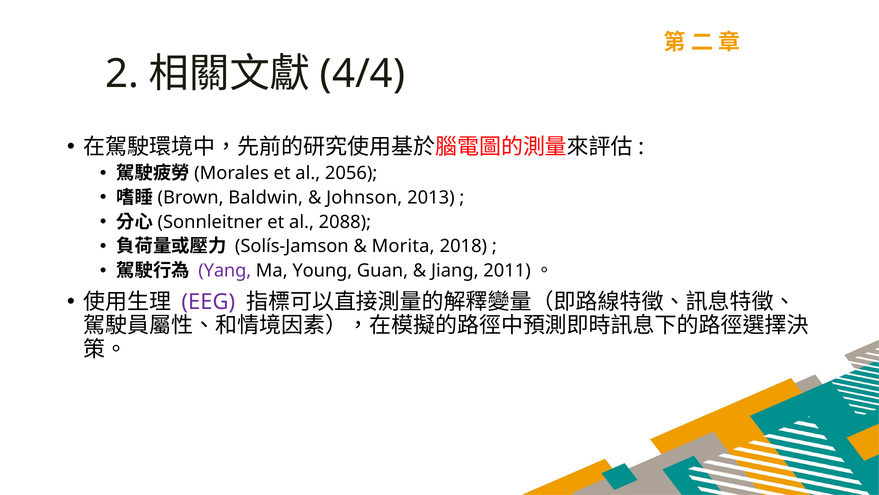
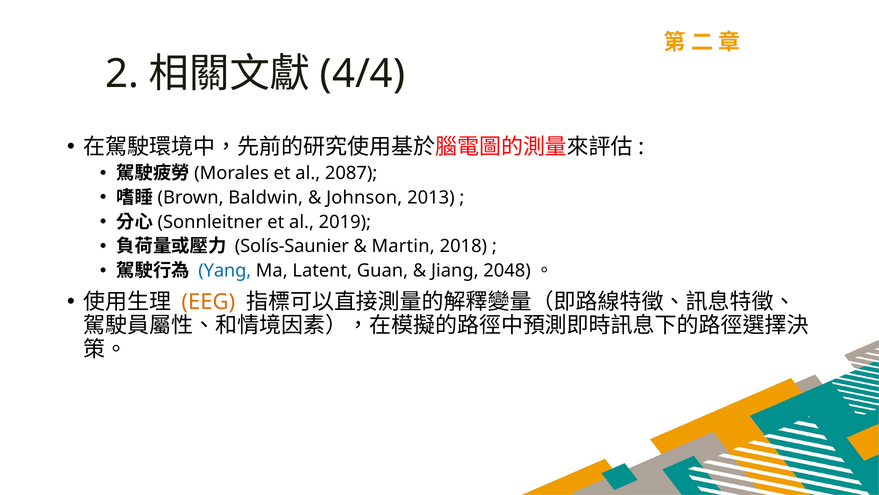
2056: 2056 -> 2087 (351, 173)
2088: 2088 -> 2019 (345, 222)
Solís-Jamson: Solís-Jamson -> Solís-Saunier (292, 246)
Morita: Morita -> Martin (403, 246)
Yang colour: purple -> blue (225, 270)
Young: Young -> Latent (322, 270)
2011: 2011 -> 2048 (507, 270)
EEG colour: purple -> orange (208, 301)
